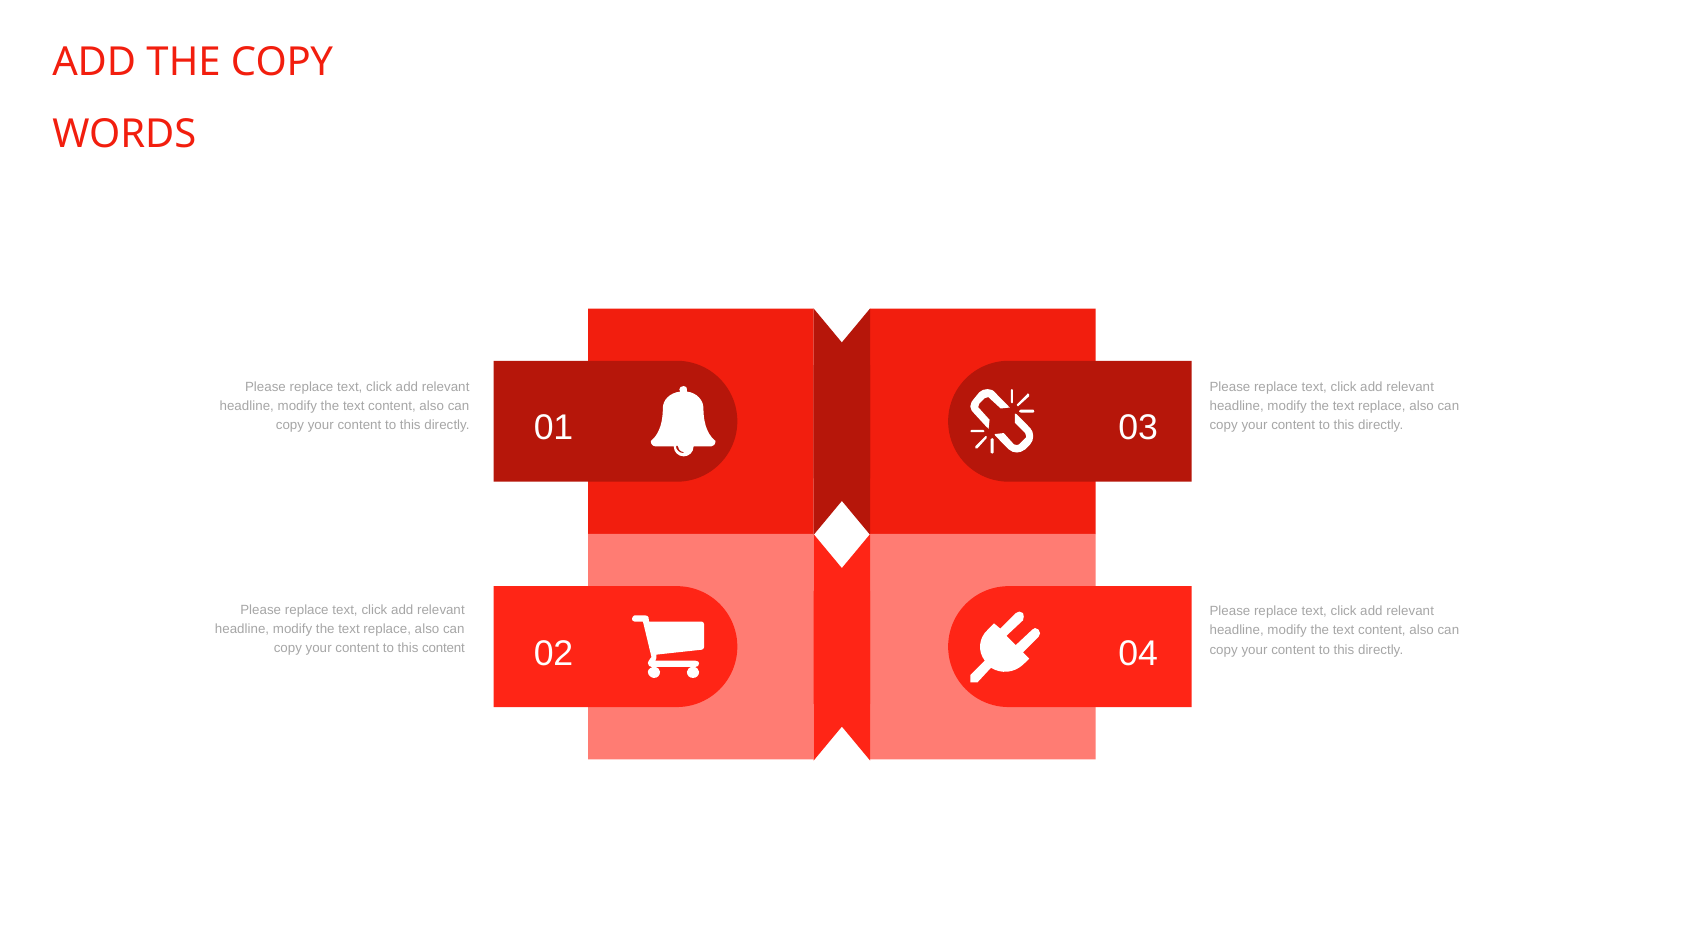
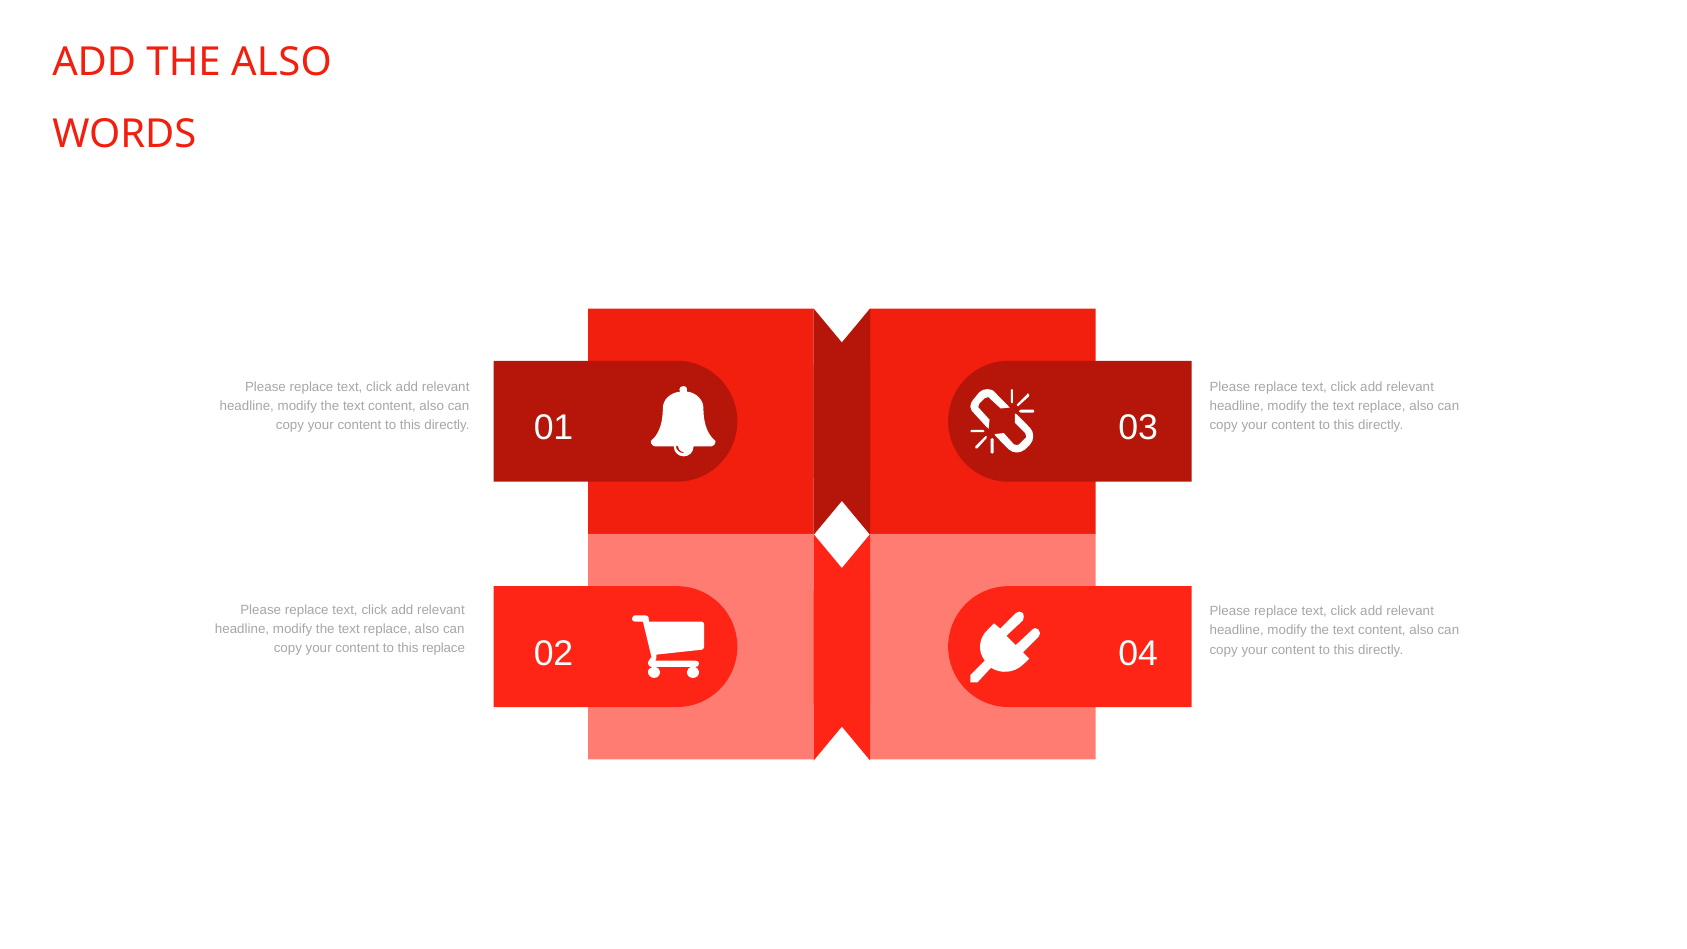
THE COPY: COPY -> ALSO (281, 62)
this content: content -> replace (443, 648)
